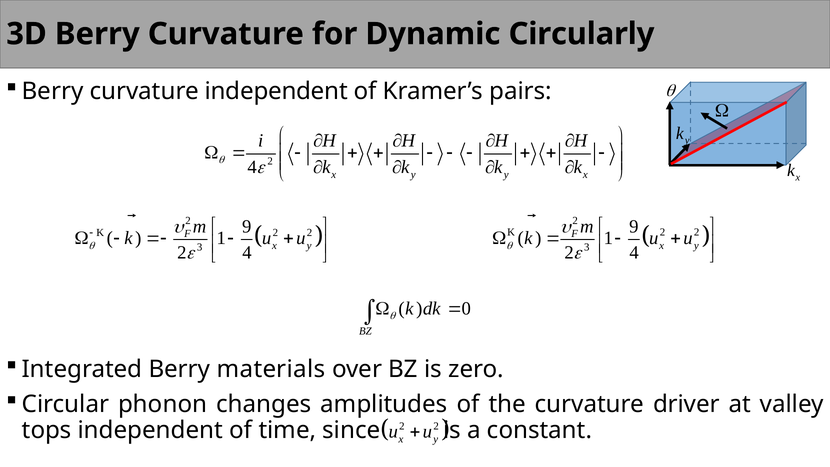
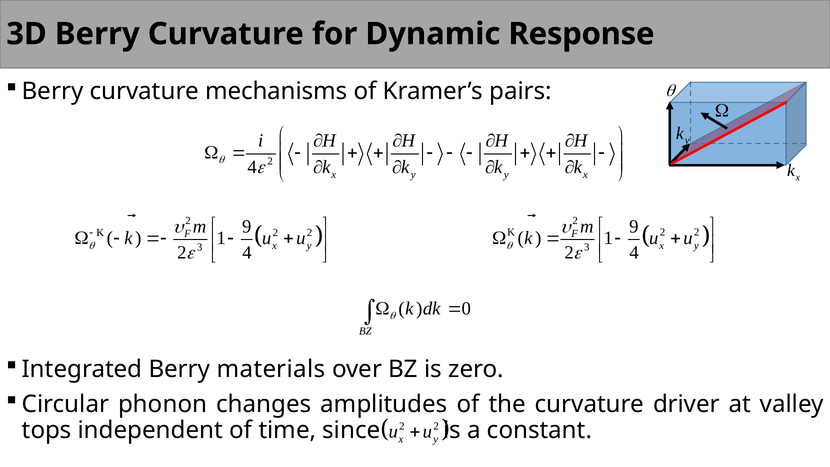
Circularly: Circularly -> Response (581, 34)
curvature independent: independent -> mechanisms (276, 91)
